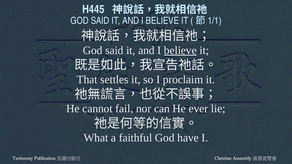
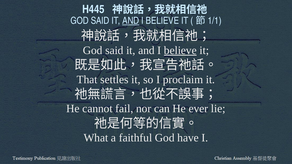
AND underline: none -> present (131, 21)
